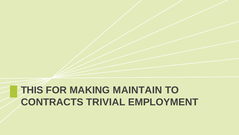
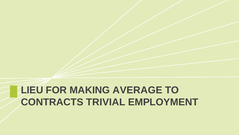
THIS: THIS -> LIEU (32, 90)
MAINTAIN: MAINTAIN -> AVERAGE (137, 90)
